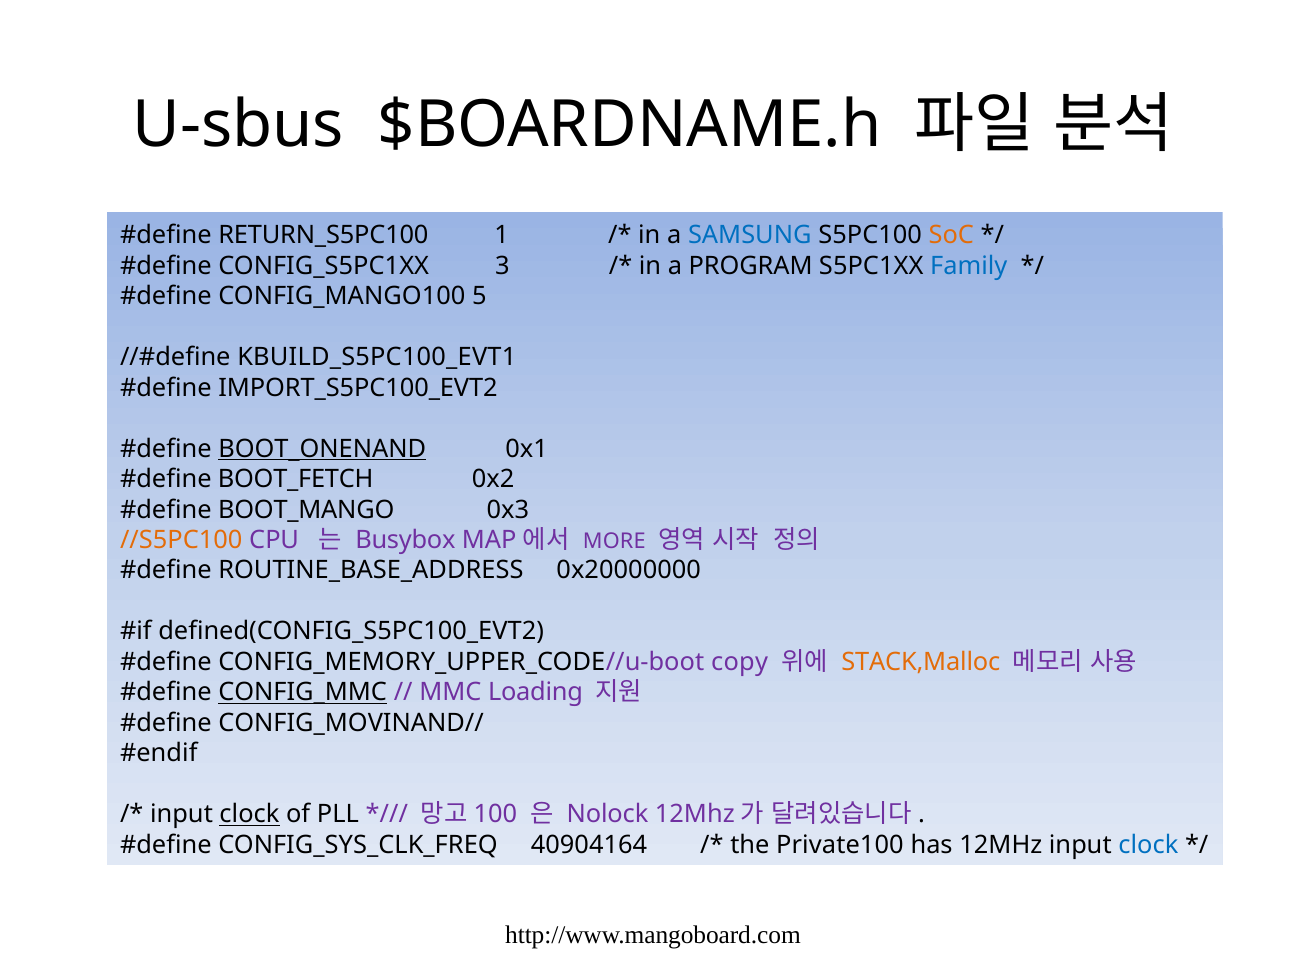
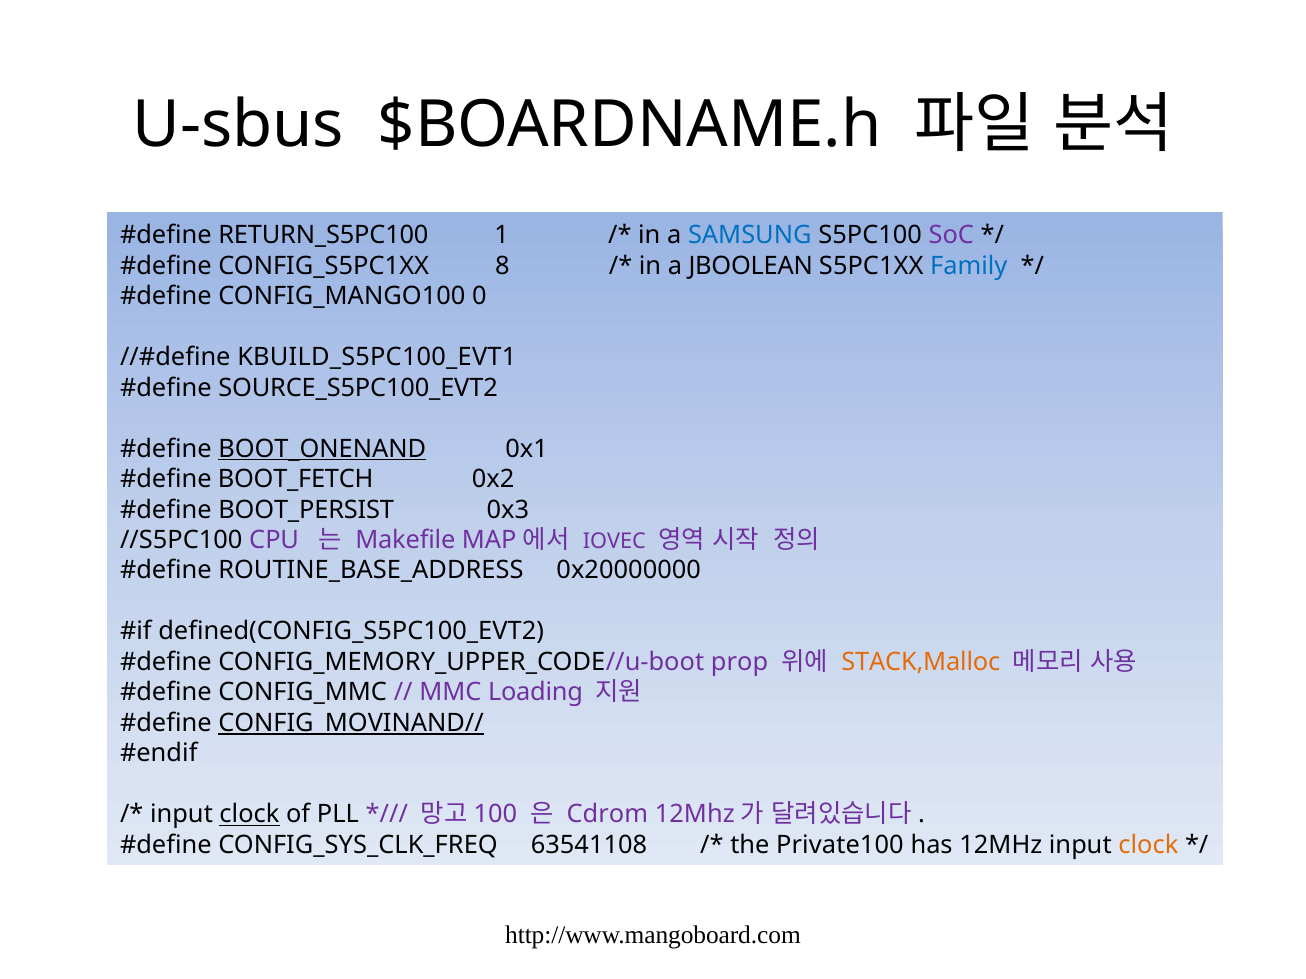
SoC colour: orange -> purple (951, 235)
3: 3 -> 8 (502, 266)
PROGRAM: PROGRAM -> JBOOLEAN (751, 266)
5: 5 -> 0 (479, 296)
IMPORT_S5PC100_EVT2: IMPORT_S5PC100_EVT2 -> SOURCE_S5PC100_EVT2 (358, 388)
BOOT_MANGO: BOOT_MANGO -> BOOT_PERSIST (306, 510)
//S5PC100 colour: orange -> black (181, 540)
Busybox: Busybox -> Makefile (405, 540)
MORE: MORE -> IOVEC (614, 542)
copy: copy -> prop (740, 662)
CONFIG_MMC underline: present -> none (303, 693)
CONFIG_MOVINAND// underline: none -> present (351, 723)
Nolock: Nolock -> Cdrom (607, 815)
40904164: 40904164 -> 63541108 (589, 845)
clock colour: blue -> orange (1148, 845)
